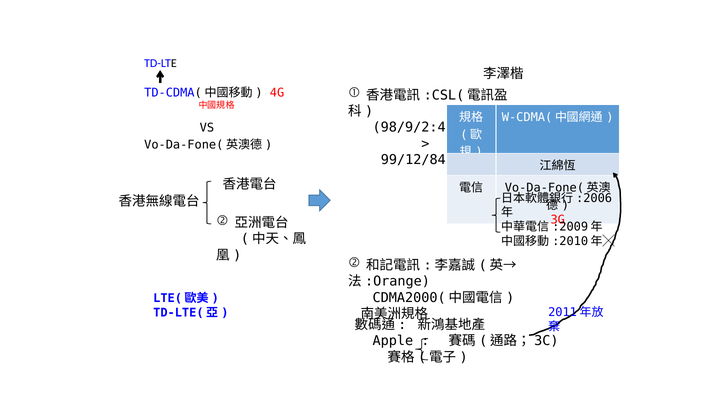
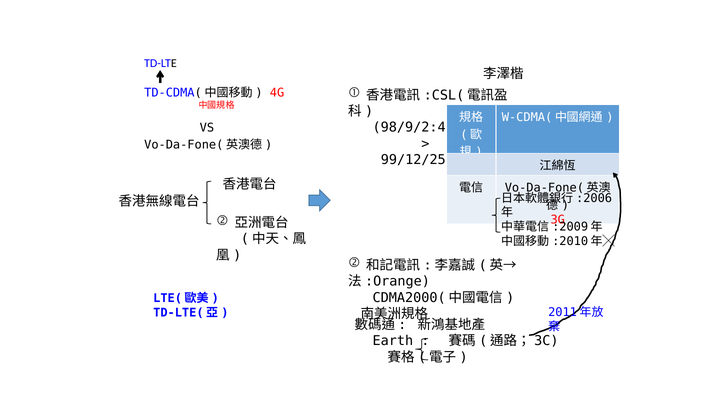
99/12/84: 99/12/84 -> 99/12/25 (413, 160)
Apple: Apple -> Earth (393, 341)
